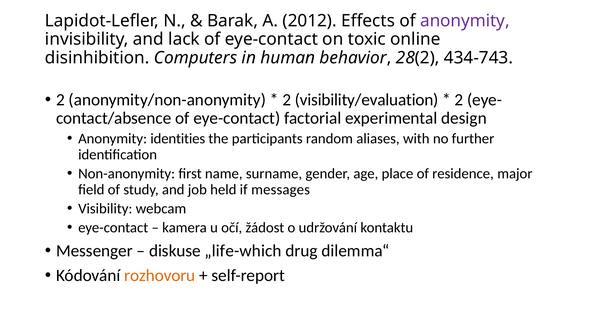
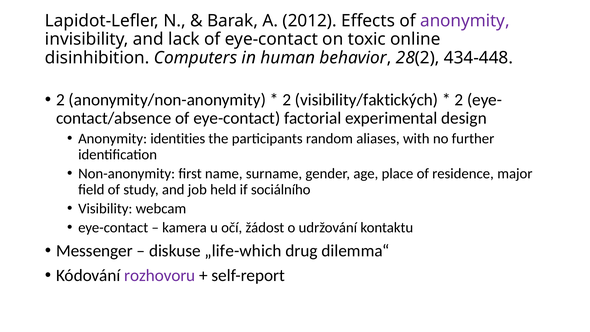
434-743: 434-743 -> 434-448 (478, 58)
visibility/evaluation: visibility/evaluation -> visibility/faktických (367, 100)
messages: messages -> sociálního (281, 189)
rozhovoru colour: orange -> purple (160, 275)
